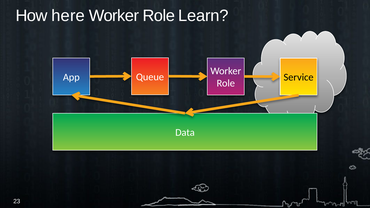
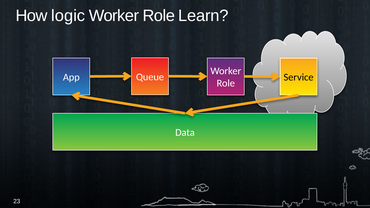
here: here -> logic (68, 16)
